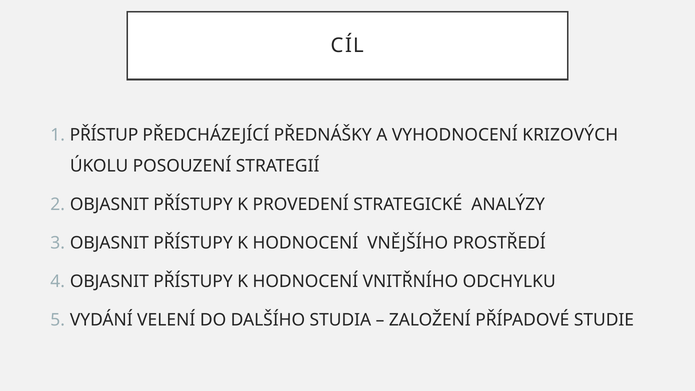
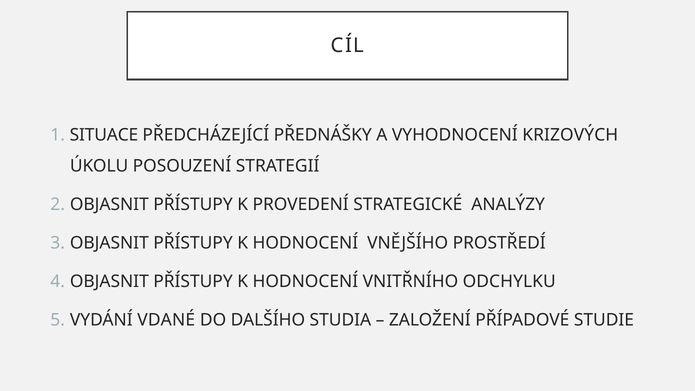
PŘÍSTUP: PŘÍSTUP -> SITUACE (104, 135)
VELENÍ: VELENÍ -> VDANÉ (166, 320)
